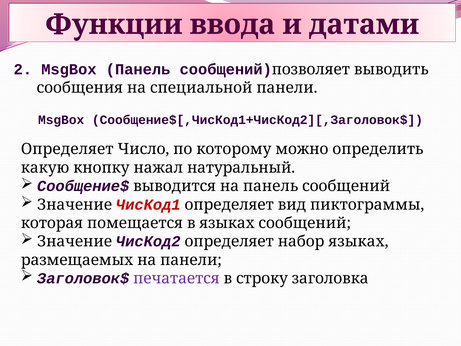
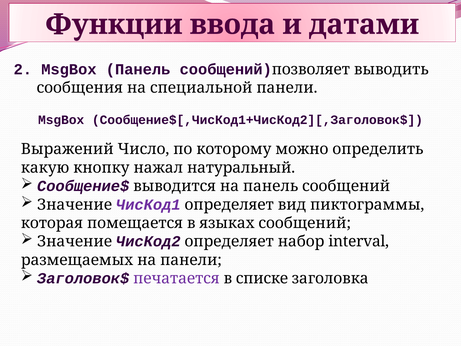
Определяет: Определяет -> Выражений (67, 149)
ЧисКод1 colour: red -> purple (148, 204)
набор языках: языках -> interval (359, 241)
строку: строку -> списке (262, 278)
